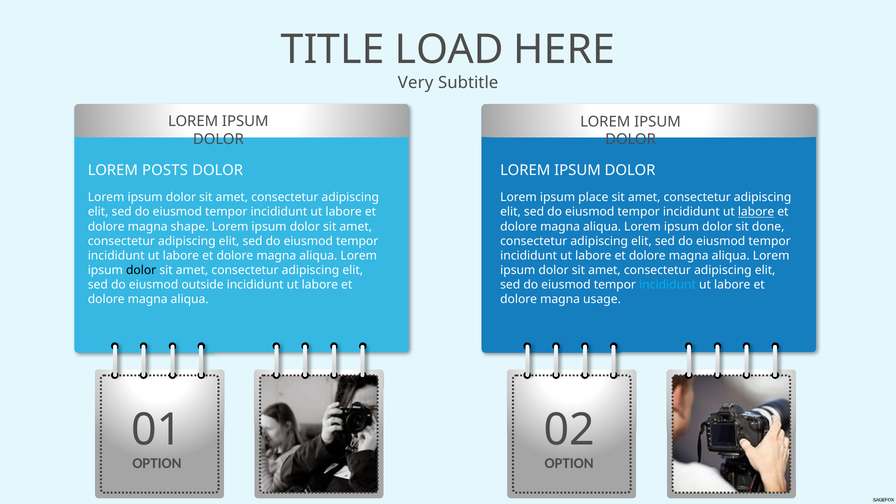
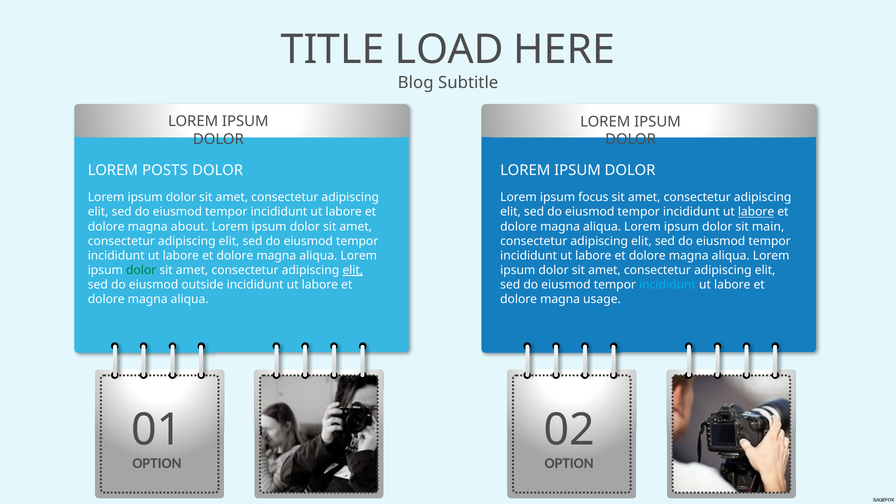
Very: Very -> Blog (416, 83)
place: place -> focus (593, 197)
shape: shape -> about (190, 227)
done: done -> main (768, 227)
dolor colour: black -> green (141, 270)
elit underline: none -> present (353, 270)
